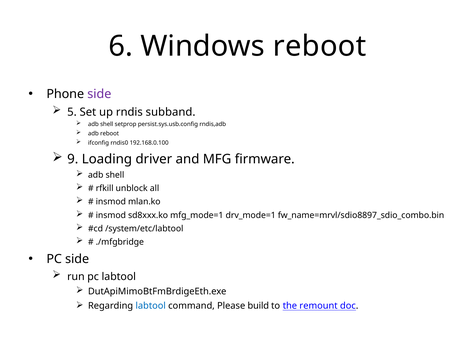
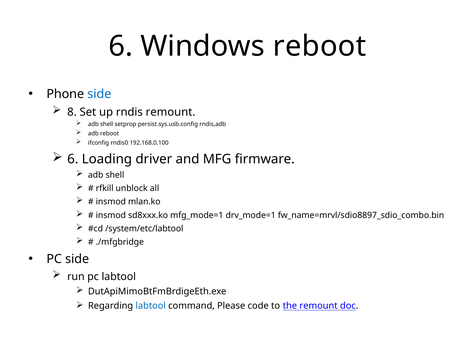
side colour: purple -> blue (99, 94)
5: 5 -> 8 (72, 112)
rndis subband: subband -> remount (171, 112)
9: 9 -> 6 (73, 159)
build: build -> code (258, 306)
